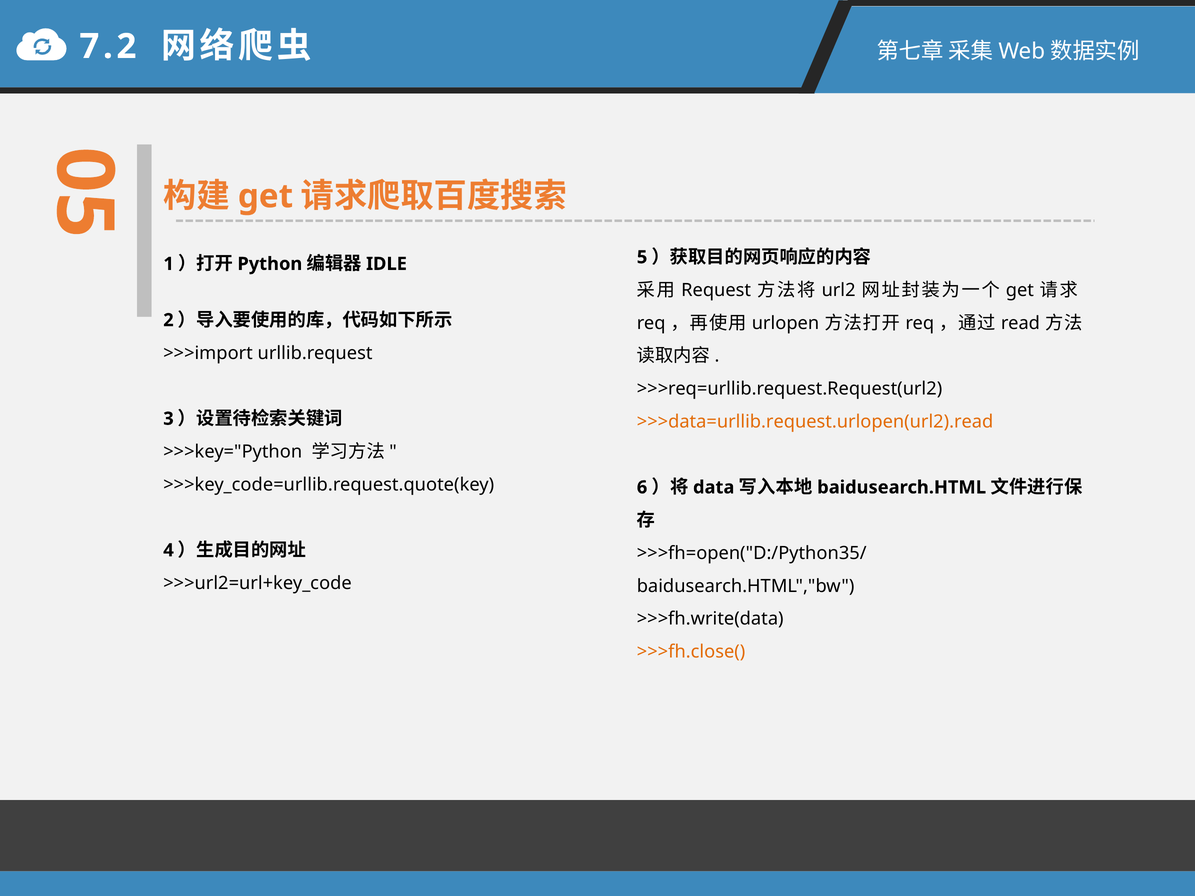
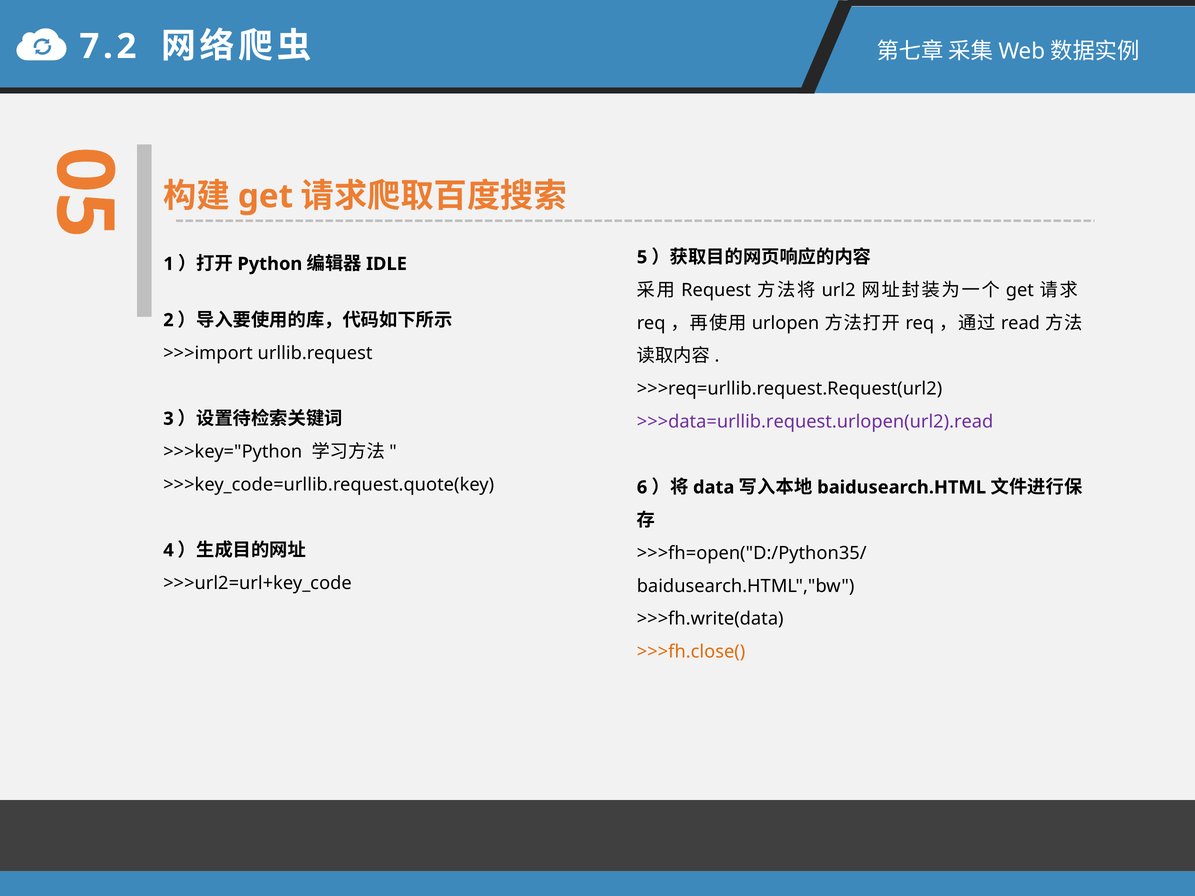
>>>data=urllib.request.urlopen(url2).read colour: orange -> purple (815, 422)
